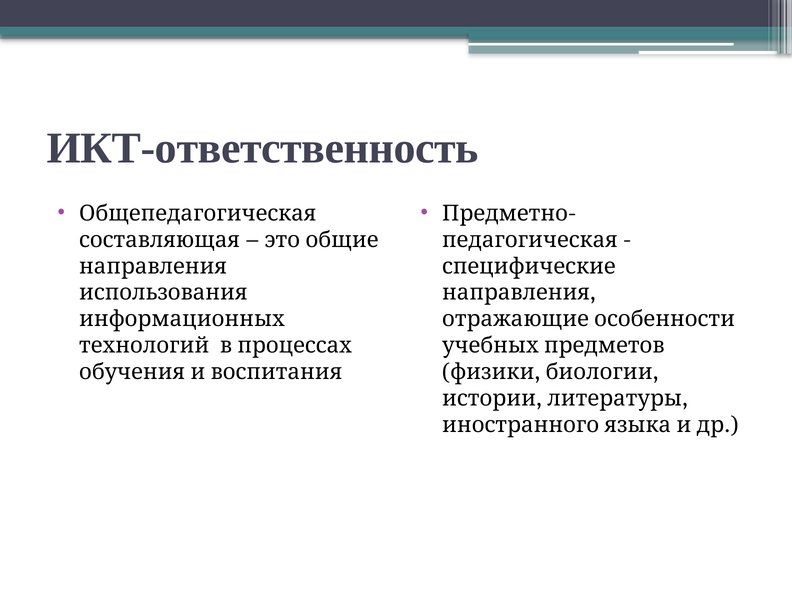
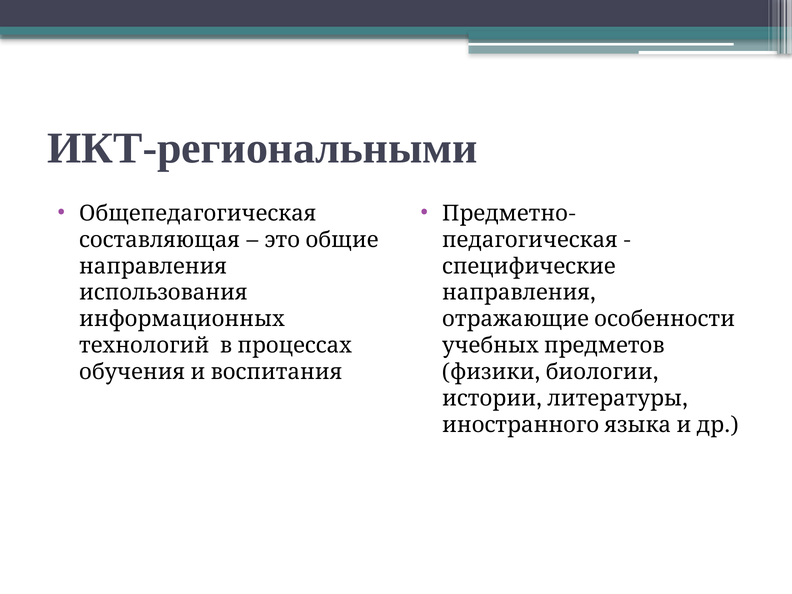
ИКТ-ответственность: ИКТ-ответственность -> ИКТ-региональными (262, 148)
